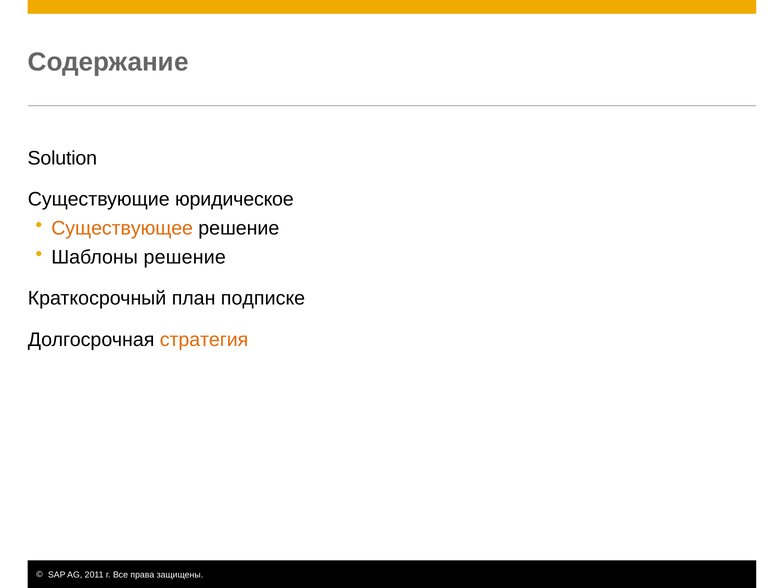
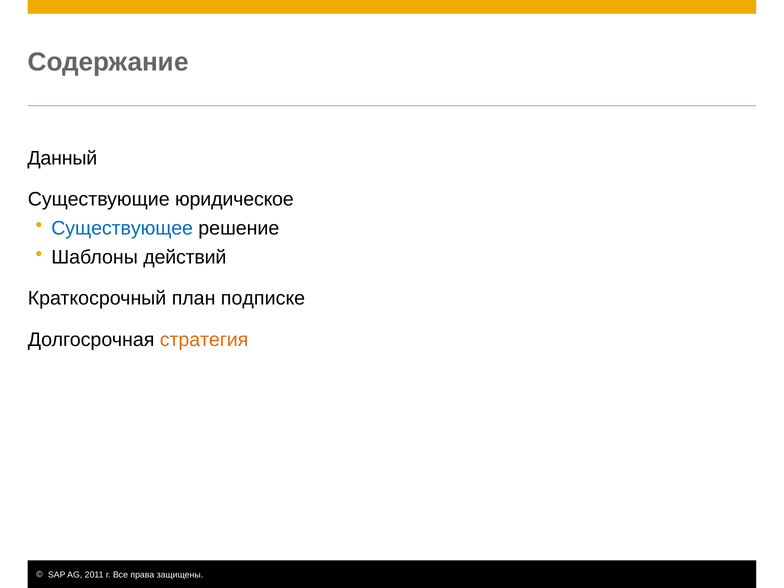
Solution: Solution -> Данный (62, 158)
Существующее colour: orange -> blue (122, 228)
Шаблоны решение: решение -> действий (185, 257)
